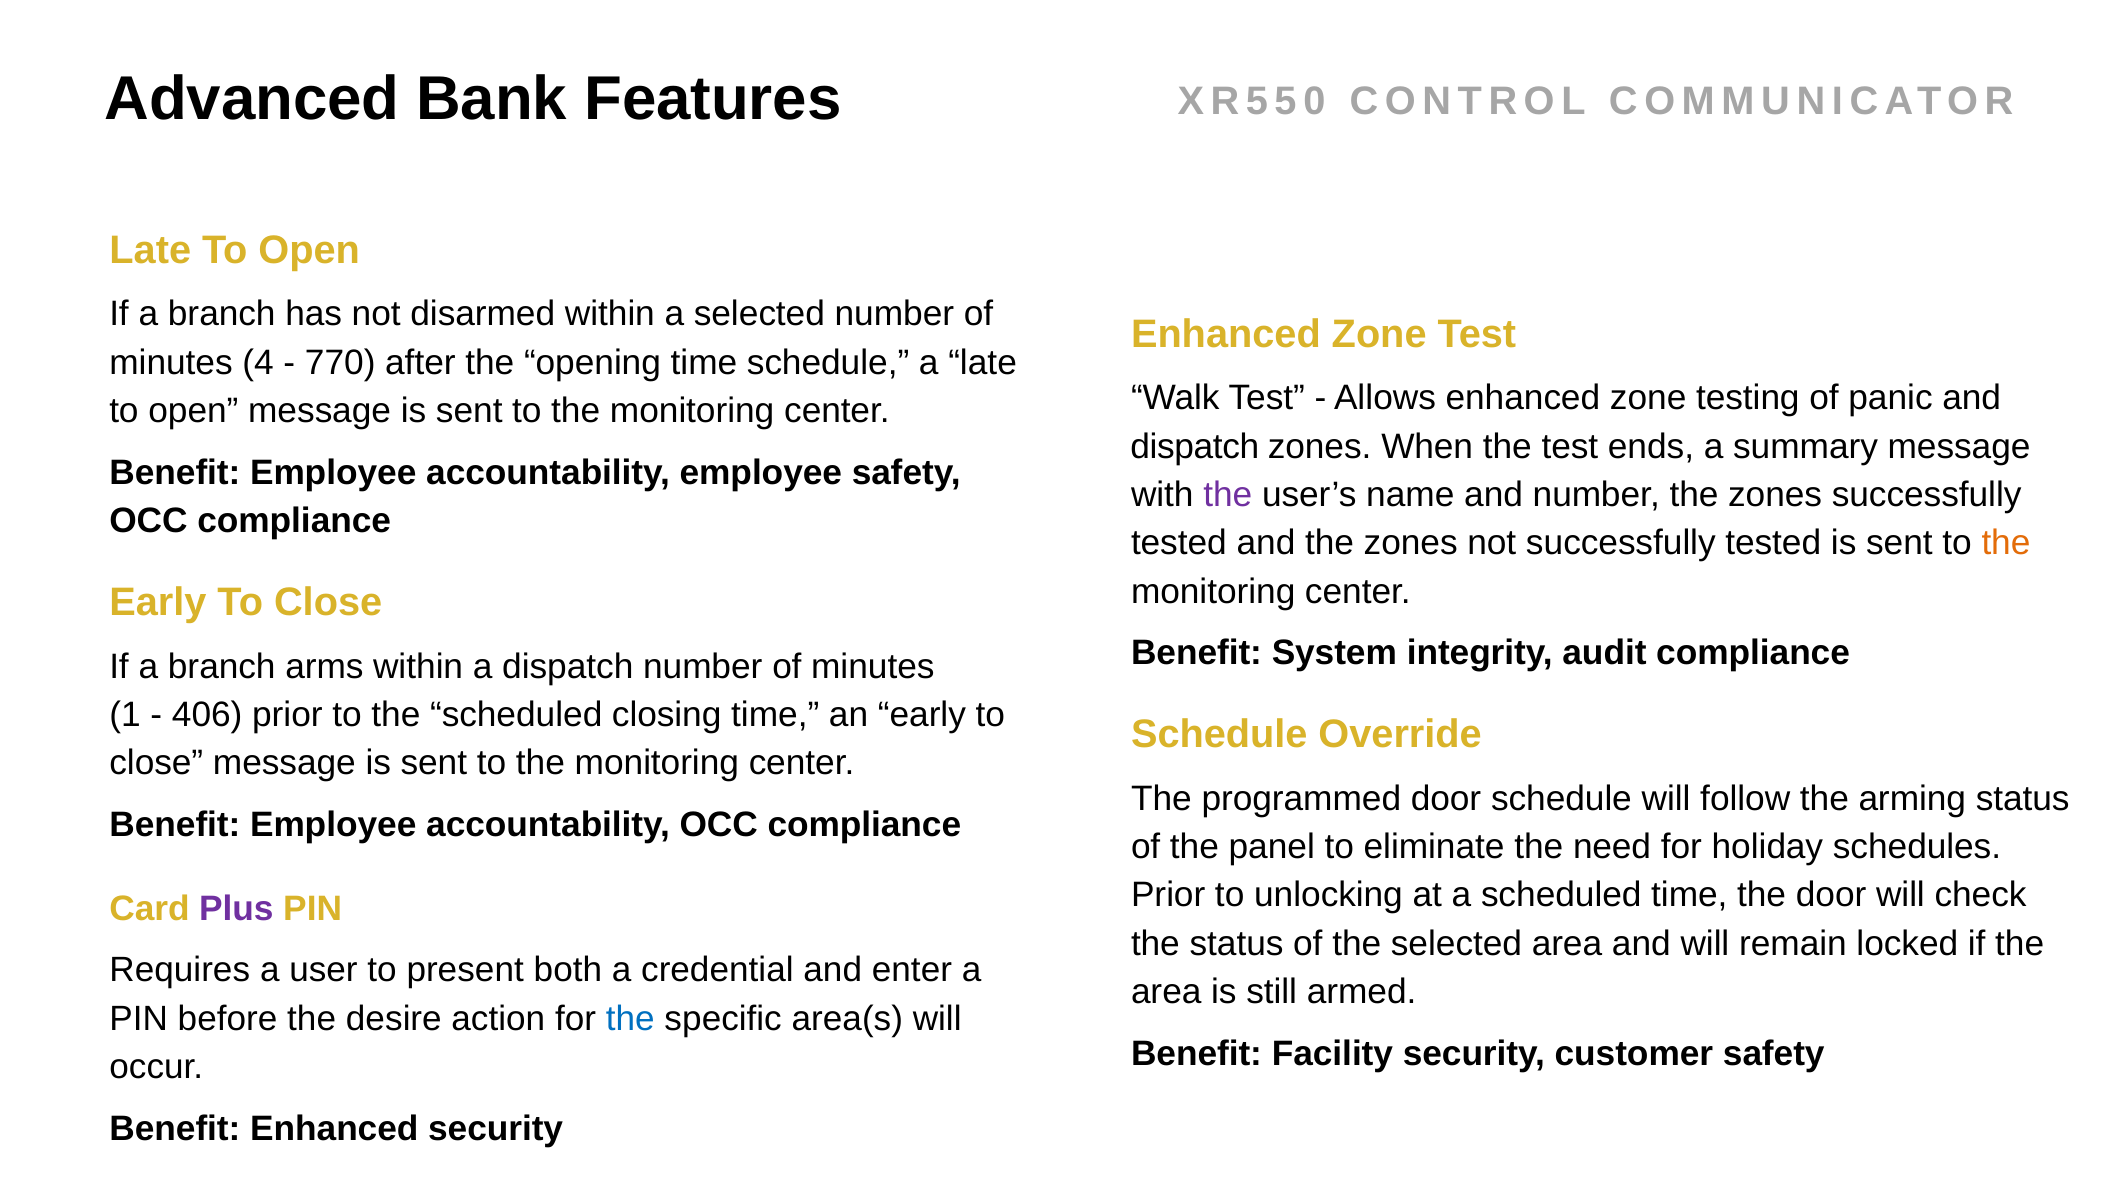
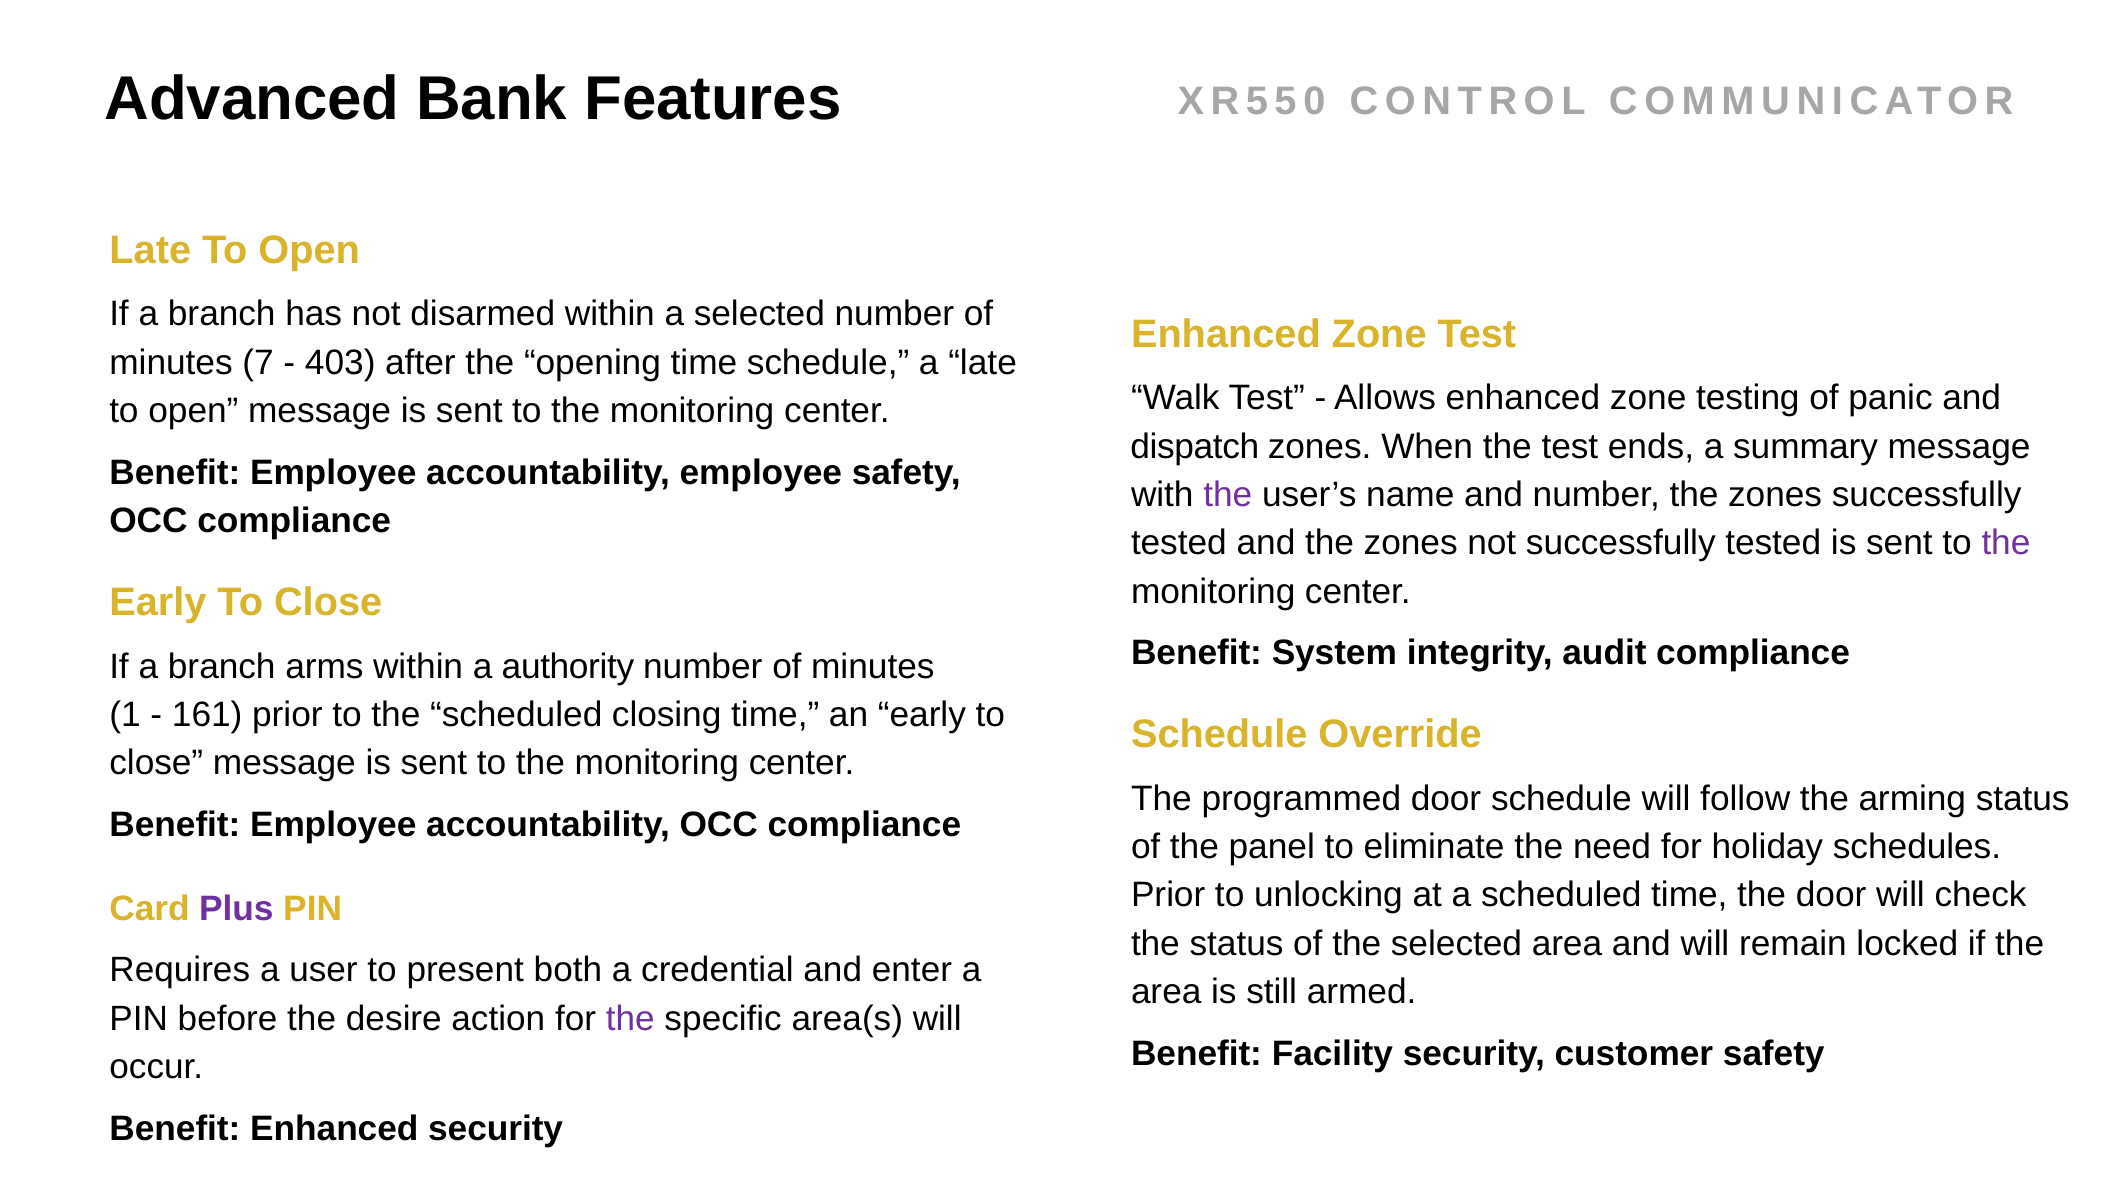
4: 4 -> 7 (258, 363)
770: 770 -> 403 (340, 363)
the colour: orange -> purple (2006, 543)
a dispatch: dispatch -> authority (568, 666)
406: 406 -> 161 (207, 715)
the colour: blue -> purple (630, 1019)
